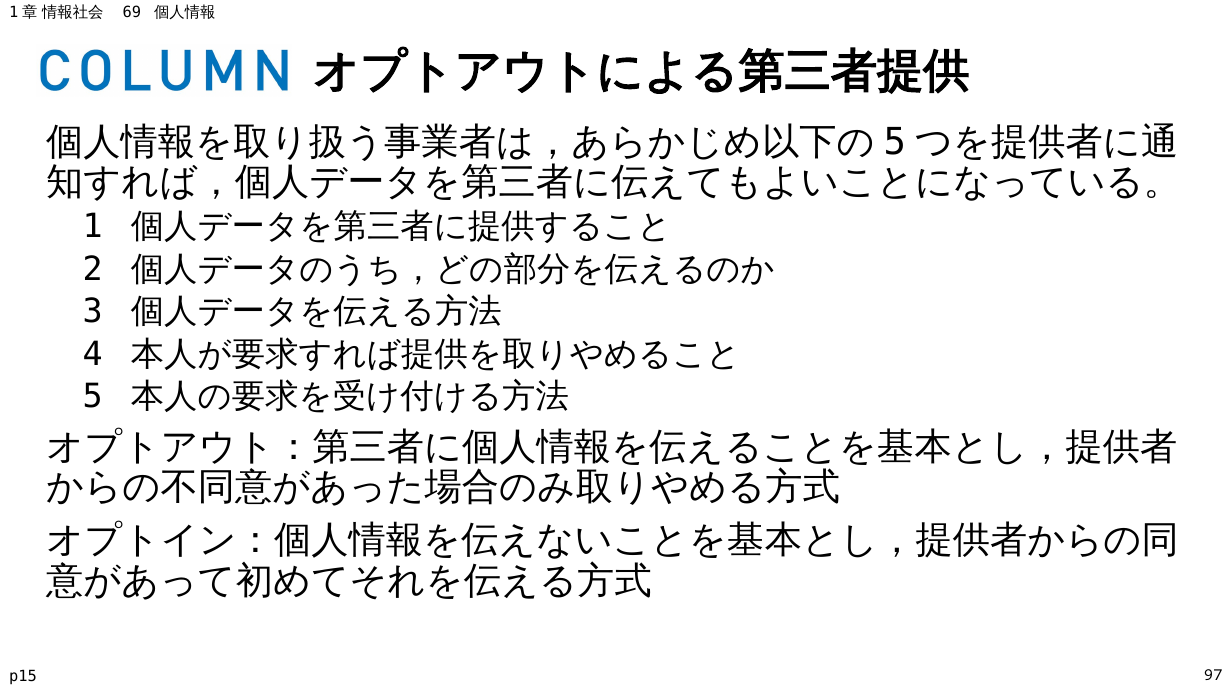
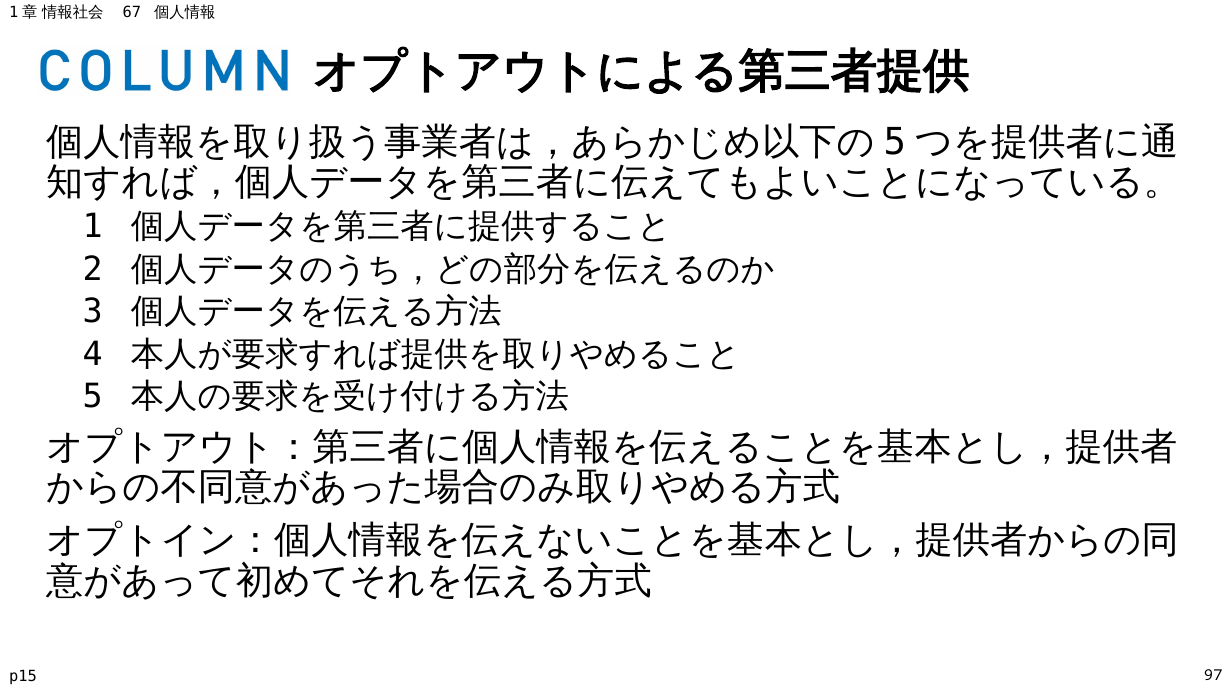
69: 69 -> 67 (132, 13)
